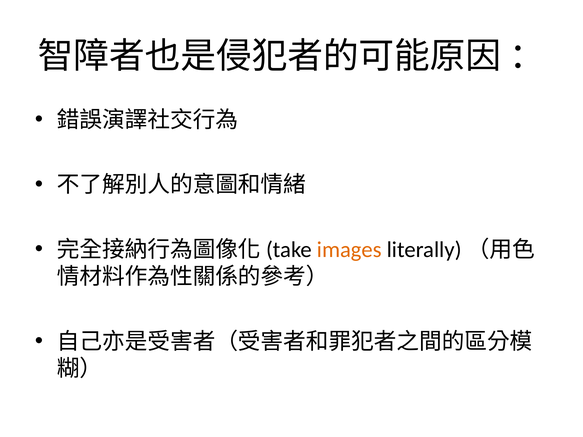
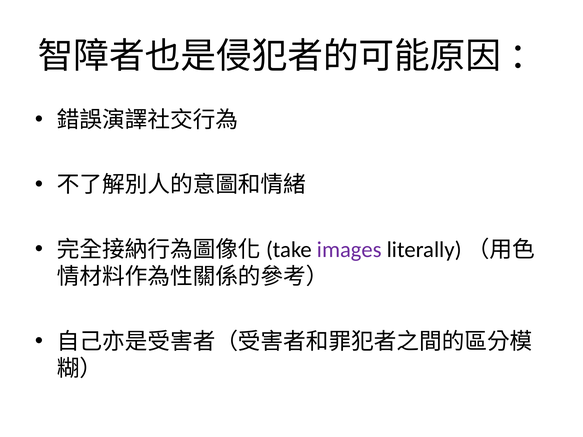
images colour: orange -> purple (349, 250)
